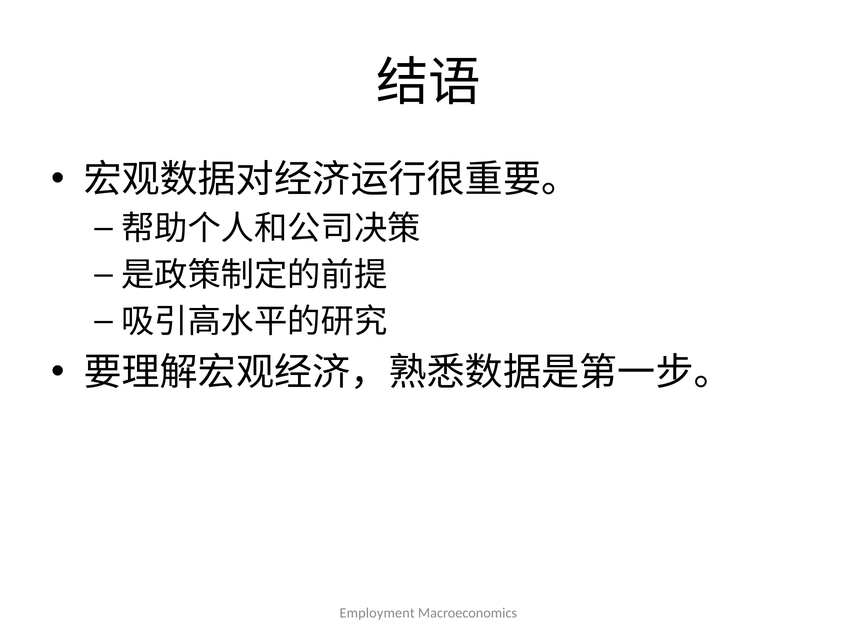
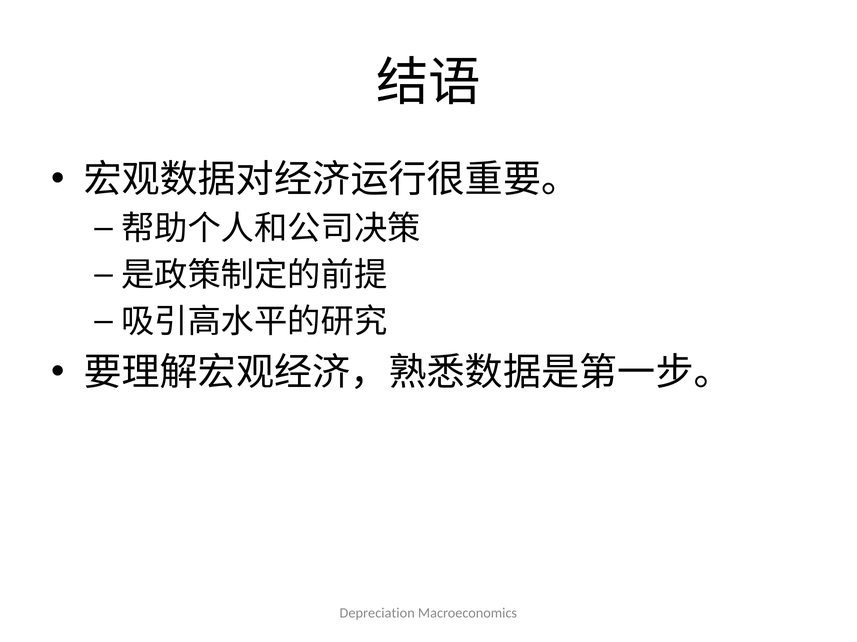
Employment: Employment -> Depreciation (377, 614)
